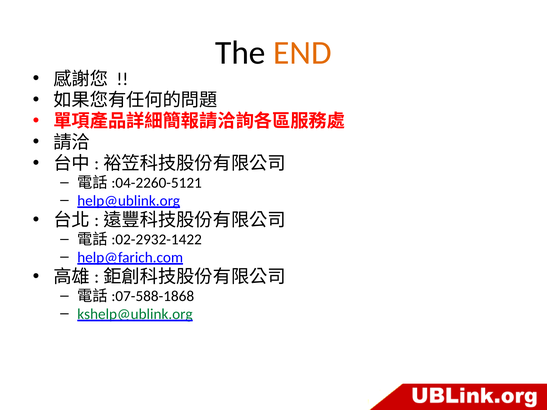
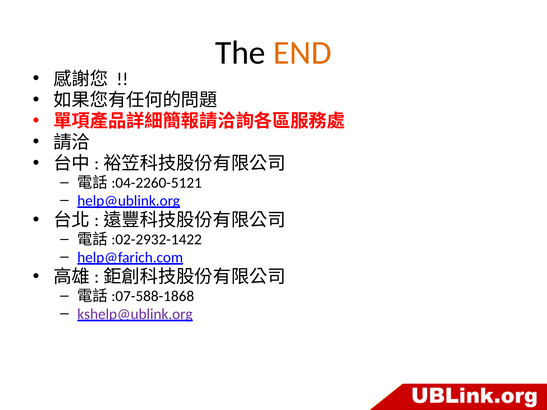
kshelp@ublink.org colour: green -> purple (135, 314)
